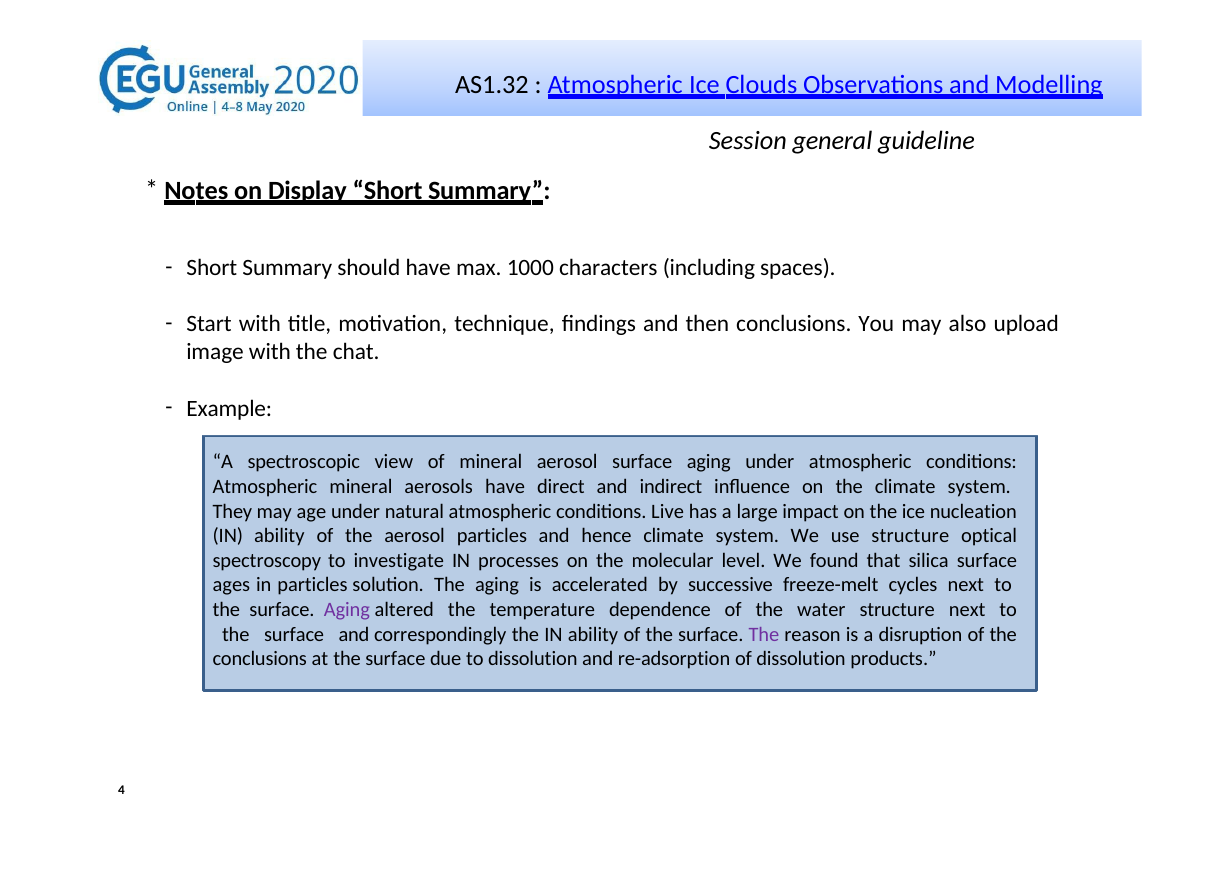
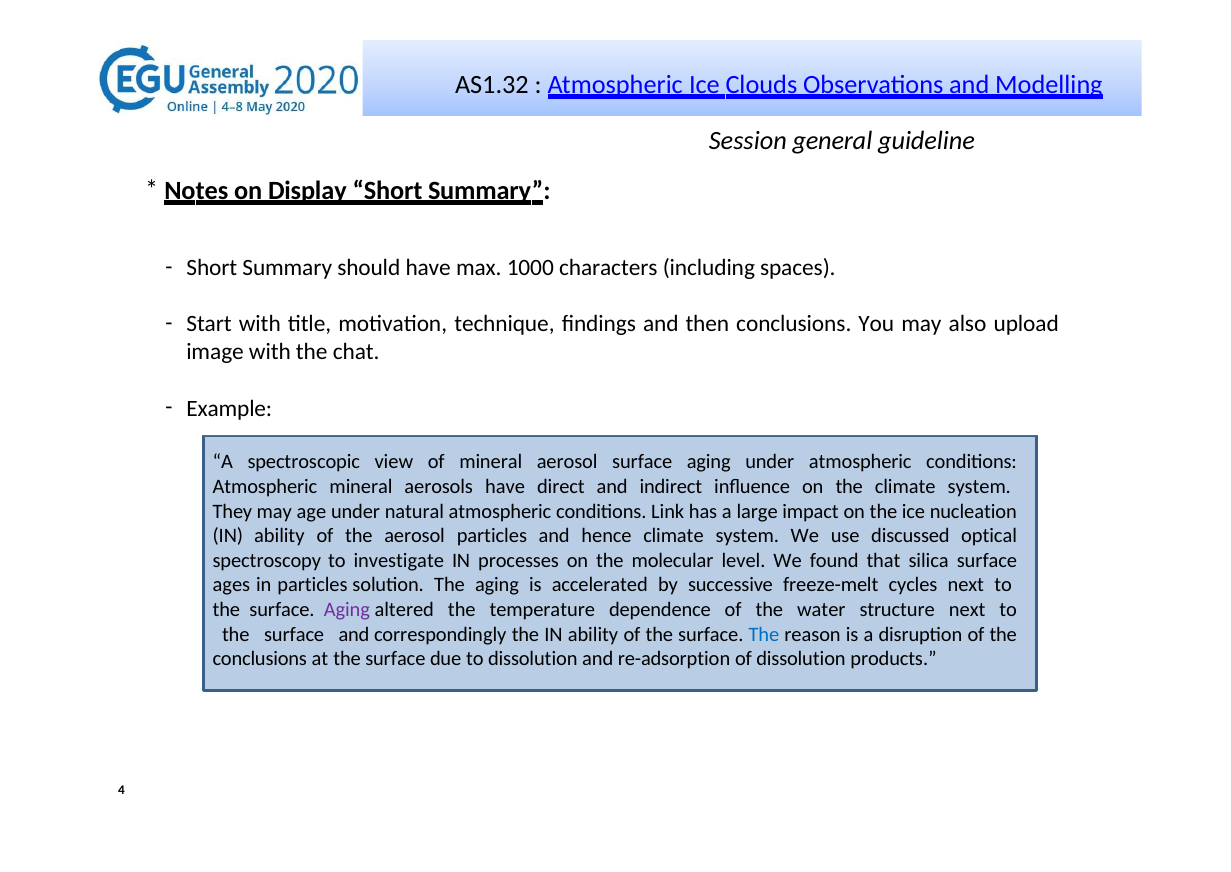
Live: Live -> Link (668, 511)
use structure: structure -> discussed (910, 536)
The colour: purple -> blue (764, 634)
